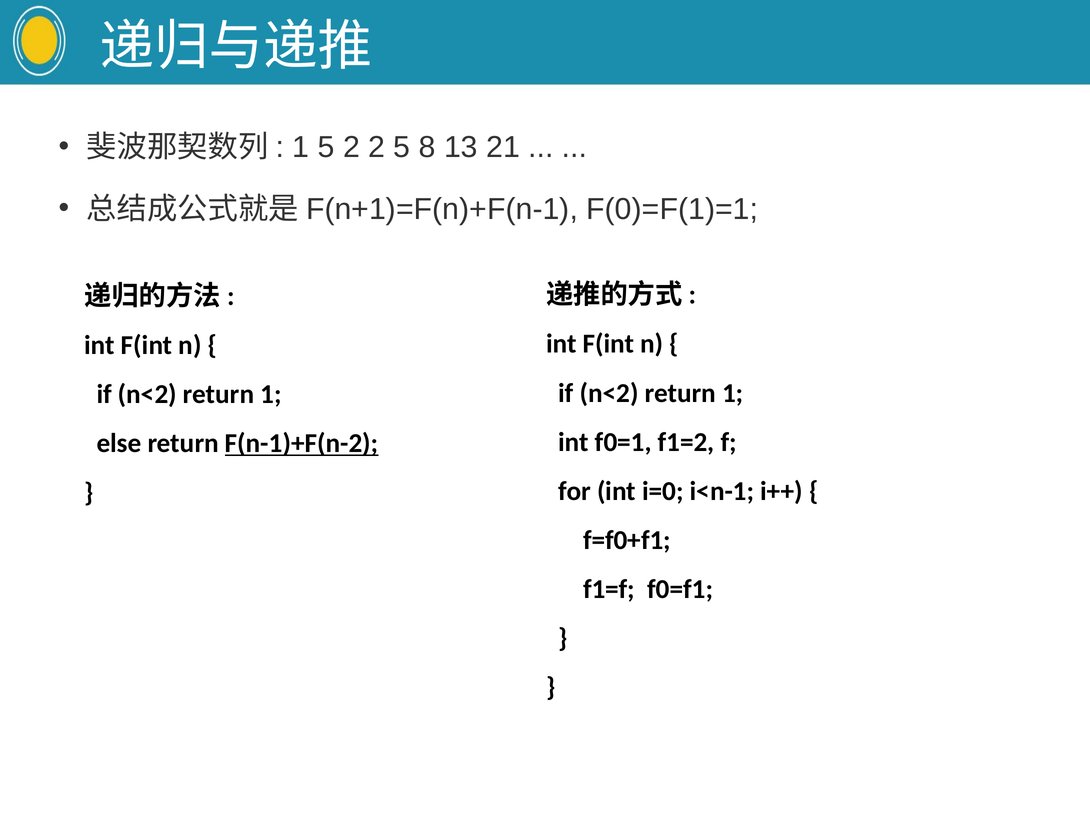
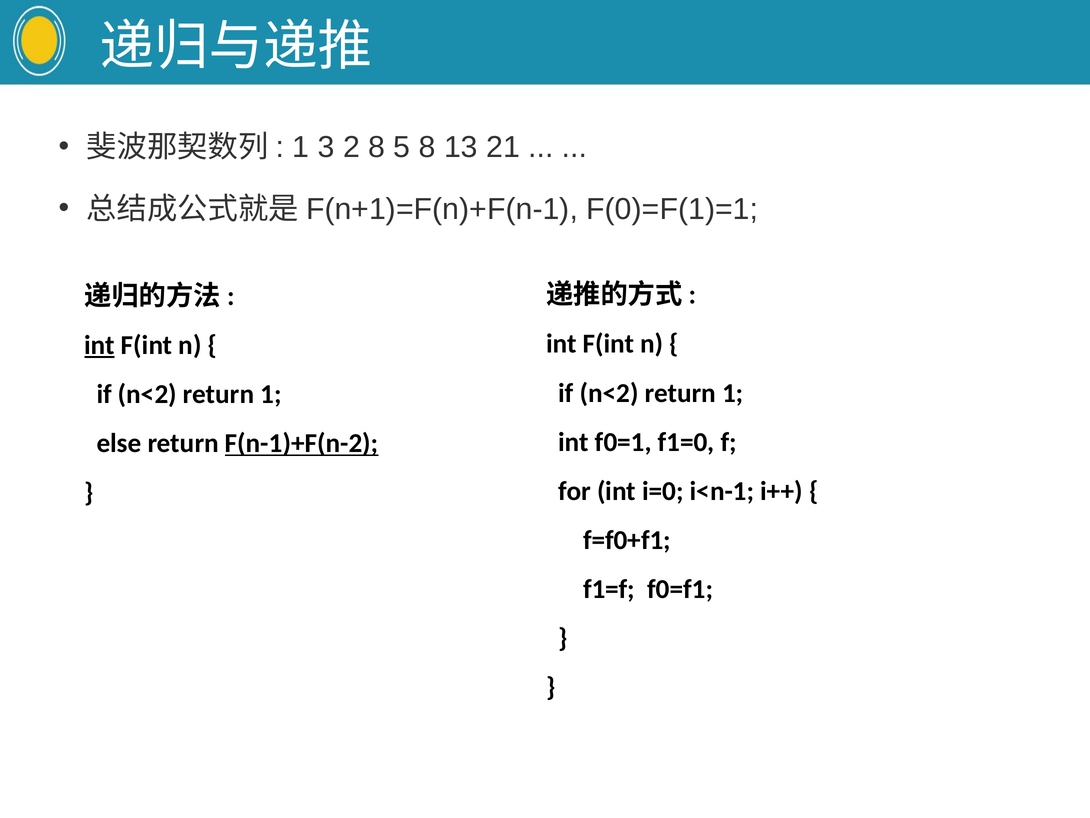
1 5: 5 -> 3 (326, 147)
2 2: 2 -> 8 (377, 147)
int underline: none -> present (100, 345)
f1=2: f1=2 -> f1=0 (686, 442)
